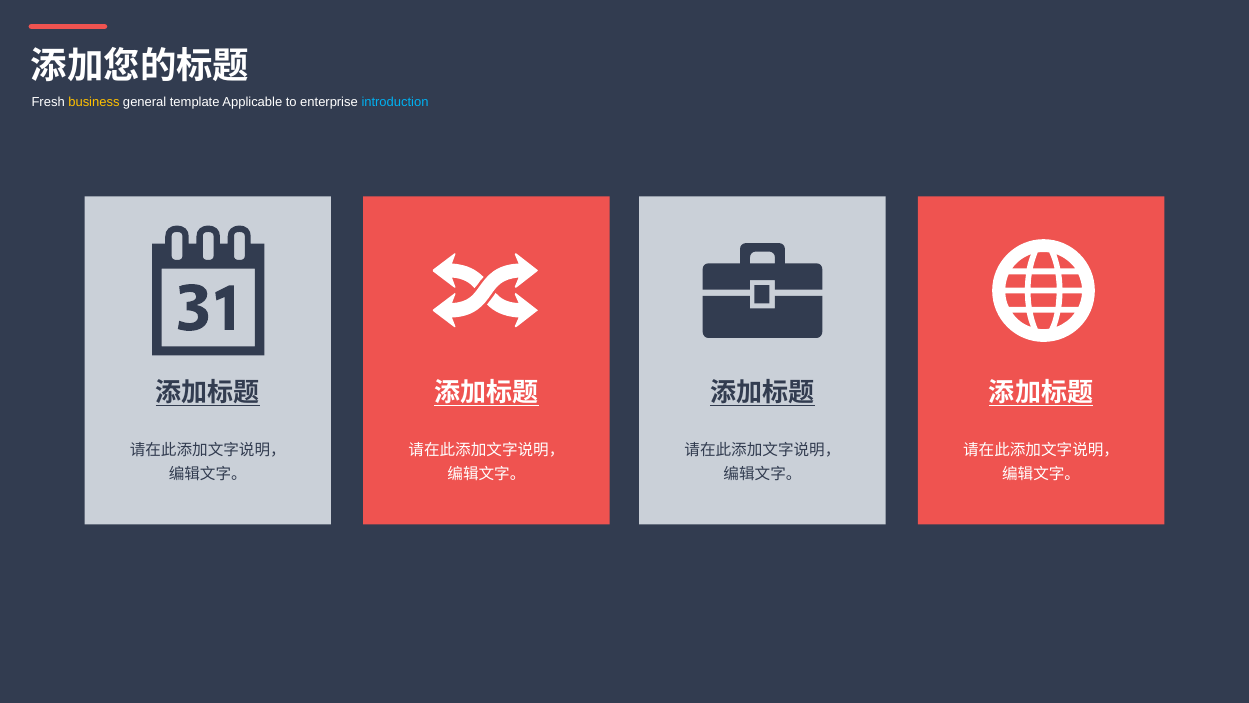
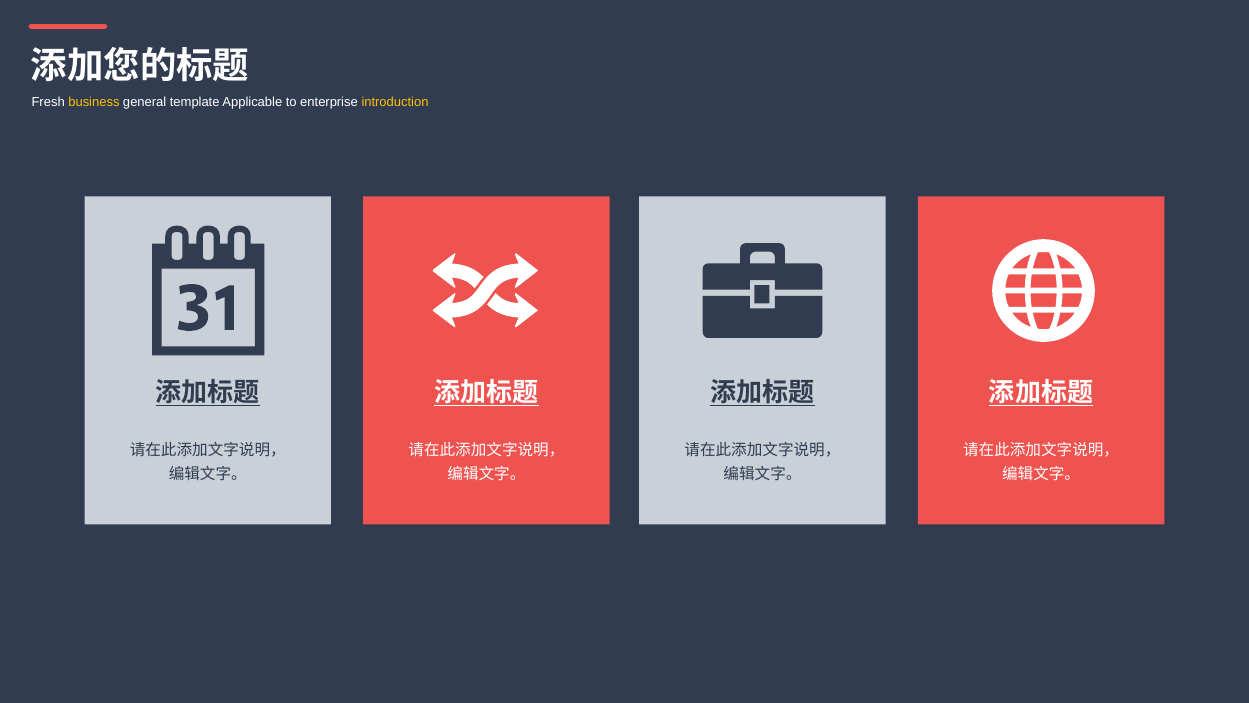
introduction colour: light blue -> yellow (395, 102)
